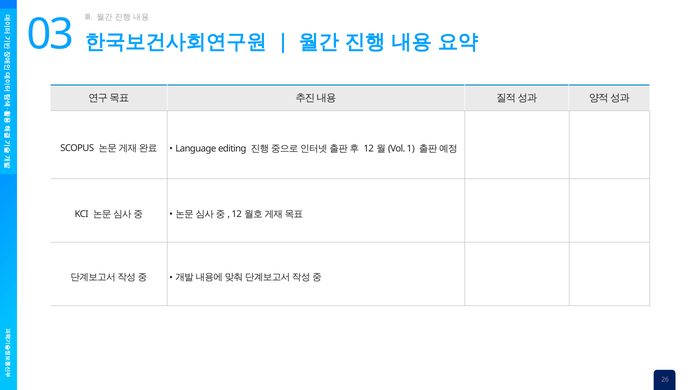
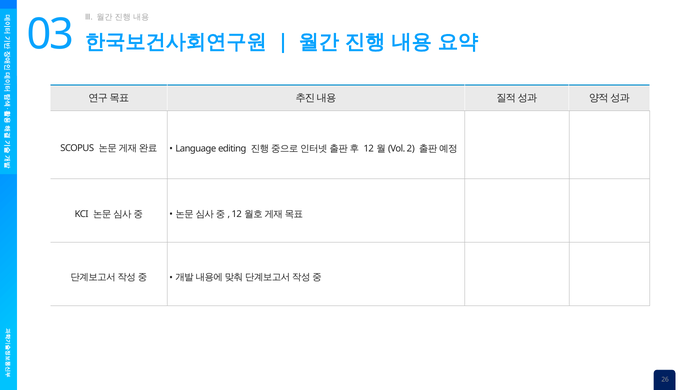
1: 1 -> 2 (411, 148)
